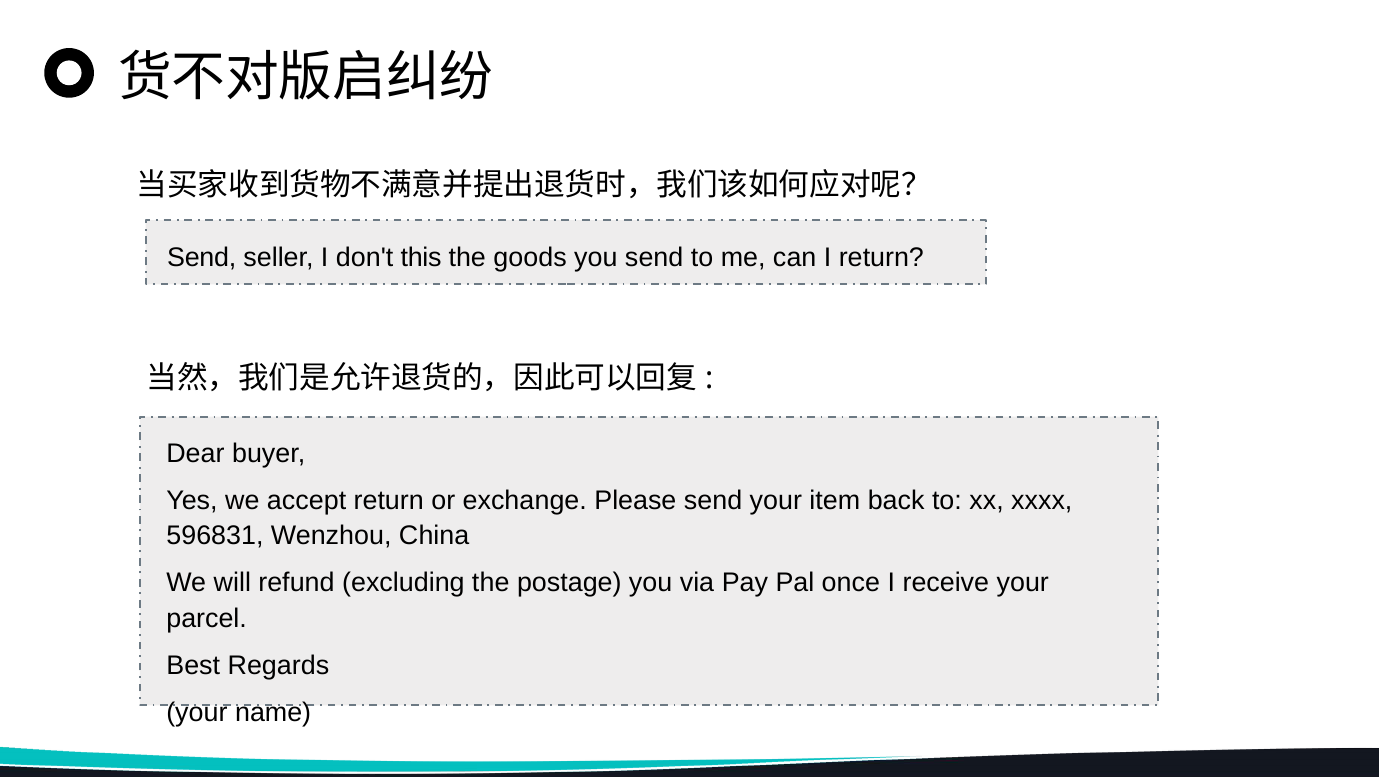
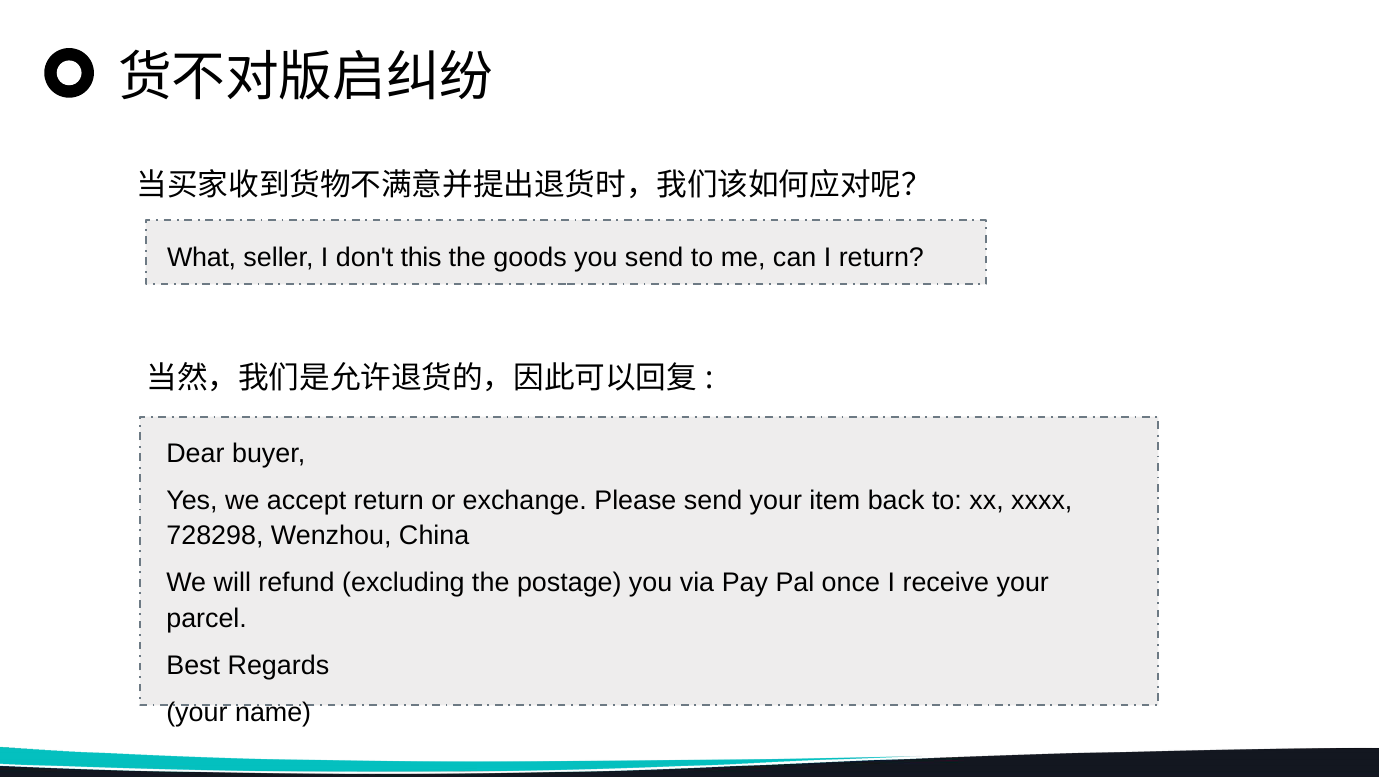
Send: Send -> What (202, 258)
596831: 596831 -> 728298 (215, 536)
